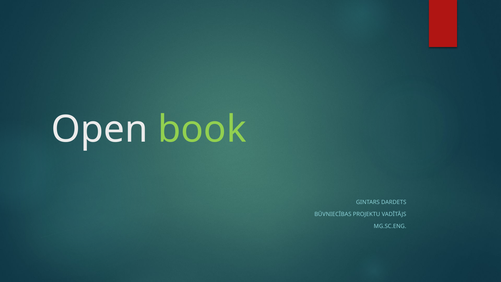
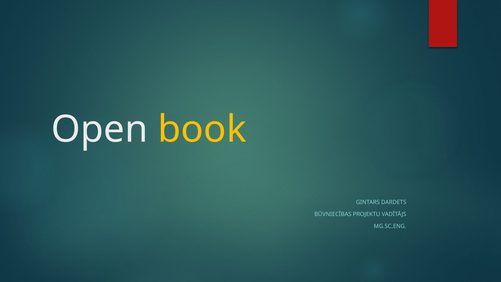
book colour: light green -> yellow (202, 129)
